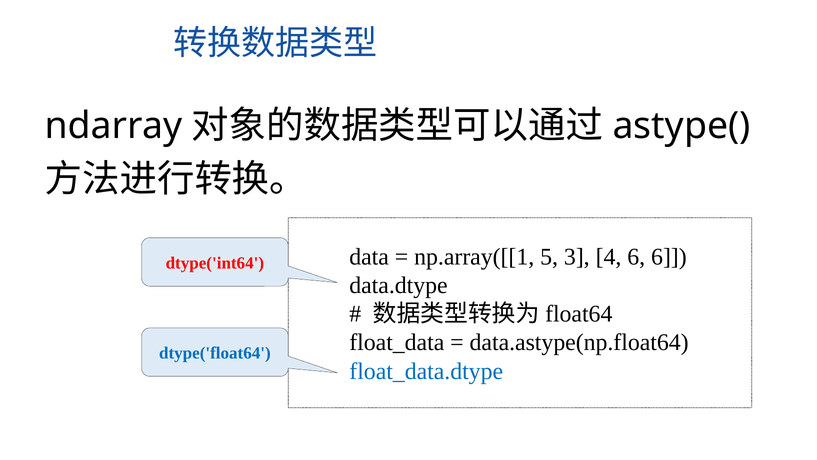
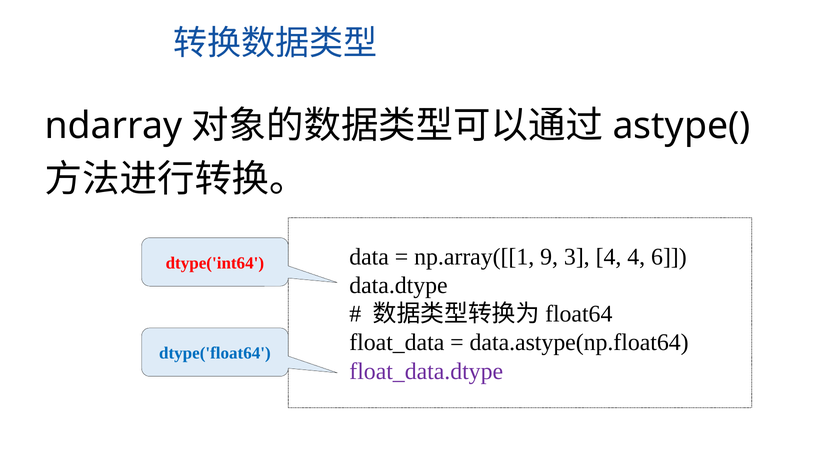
5: 5 -> 9 (549, 256)
4 6: 6 -> 4 (636, 256)
float_data.dtype colour: blue -> purple (426, 371)
